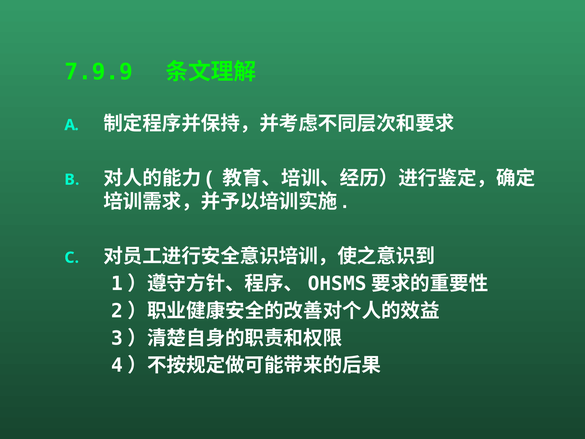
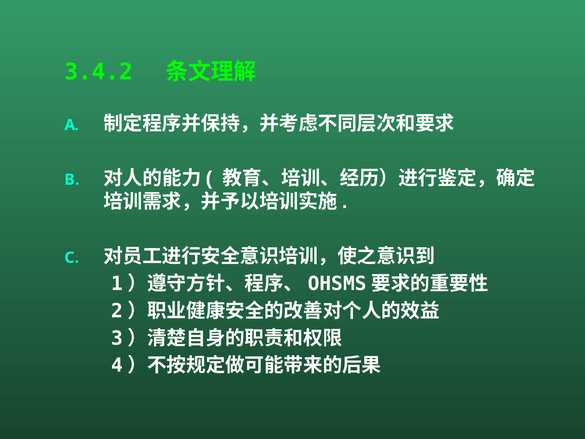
7.9.9: 7.9.9 -> 3.4.2 (99, 72)
